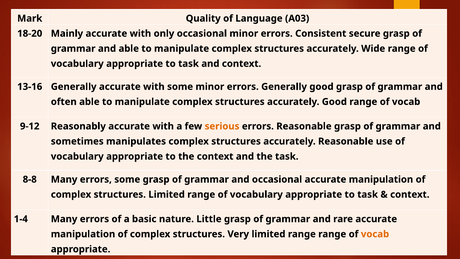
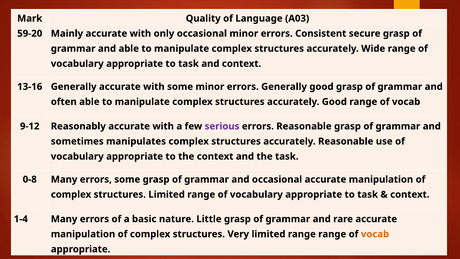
18-20: 18-20 -> 59-20 (30, 33)
serious colour: orange -> purple (222, 126)
8-8: 8-8 -> 0-8 (30, 179)
